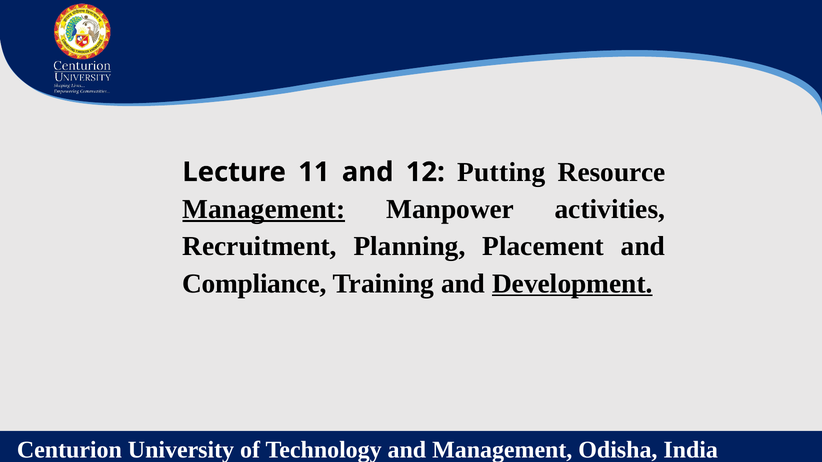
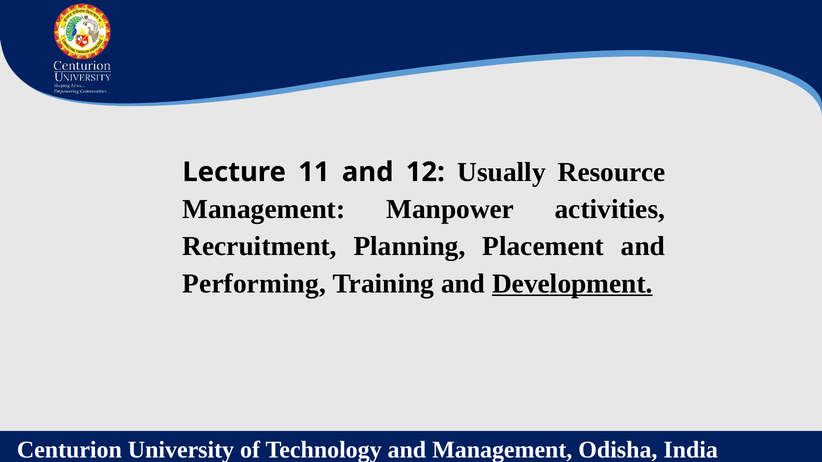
Putting: Putting -> Usually (502, 172)
Management underline: present -> none (264, 209)
Compliance: Compliance -> Performing (254, 284)
